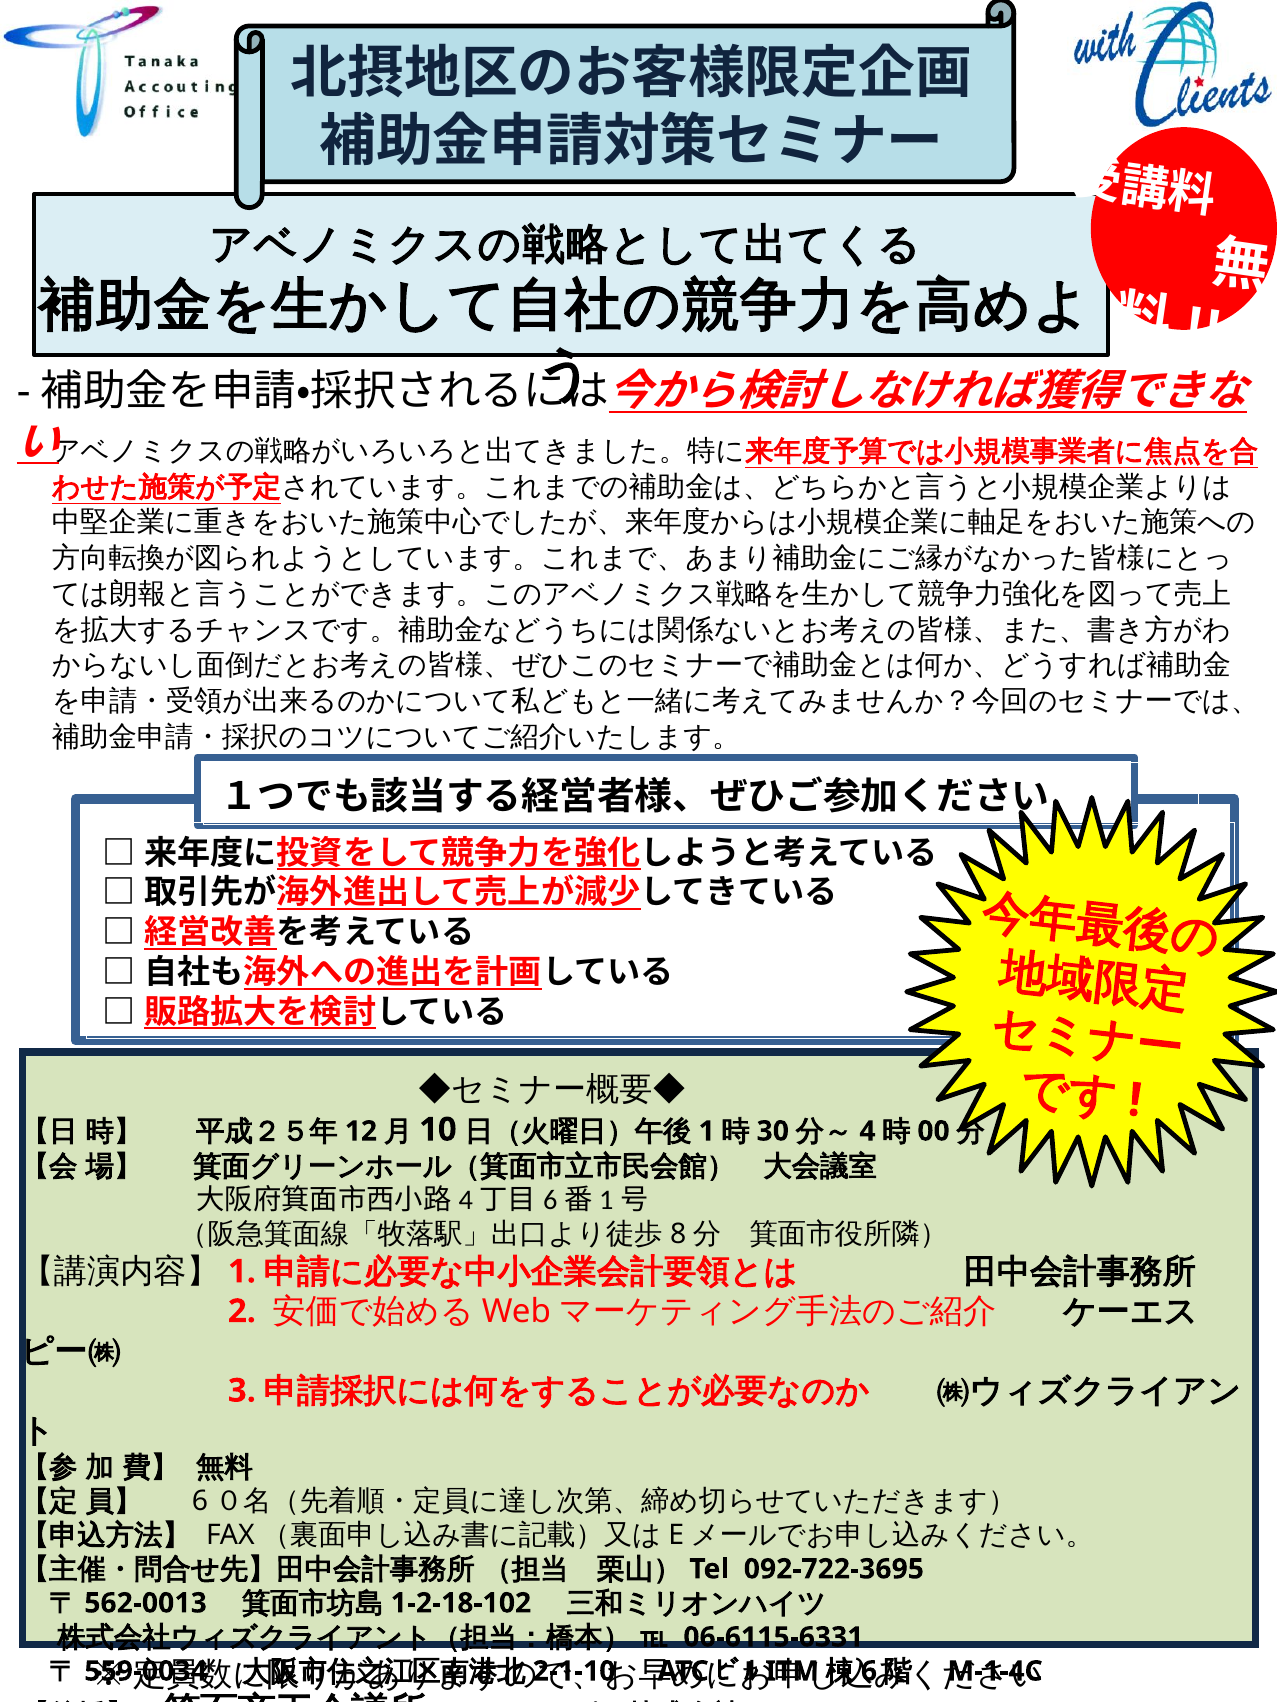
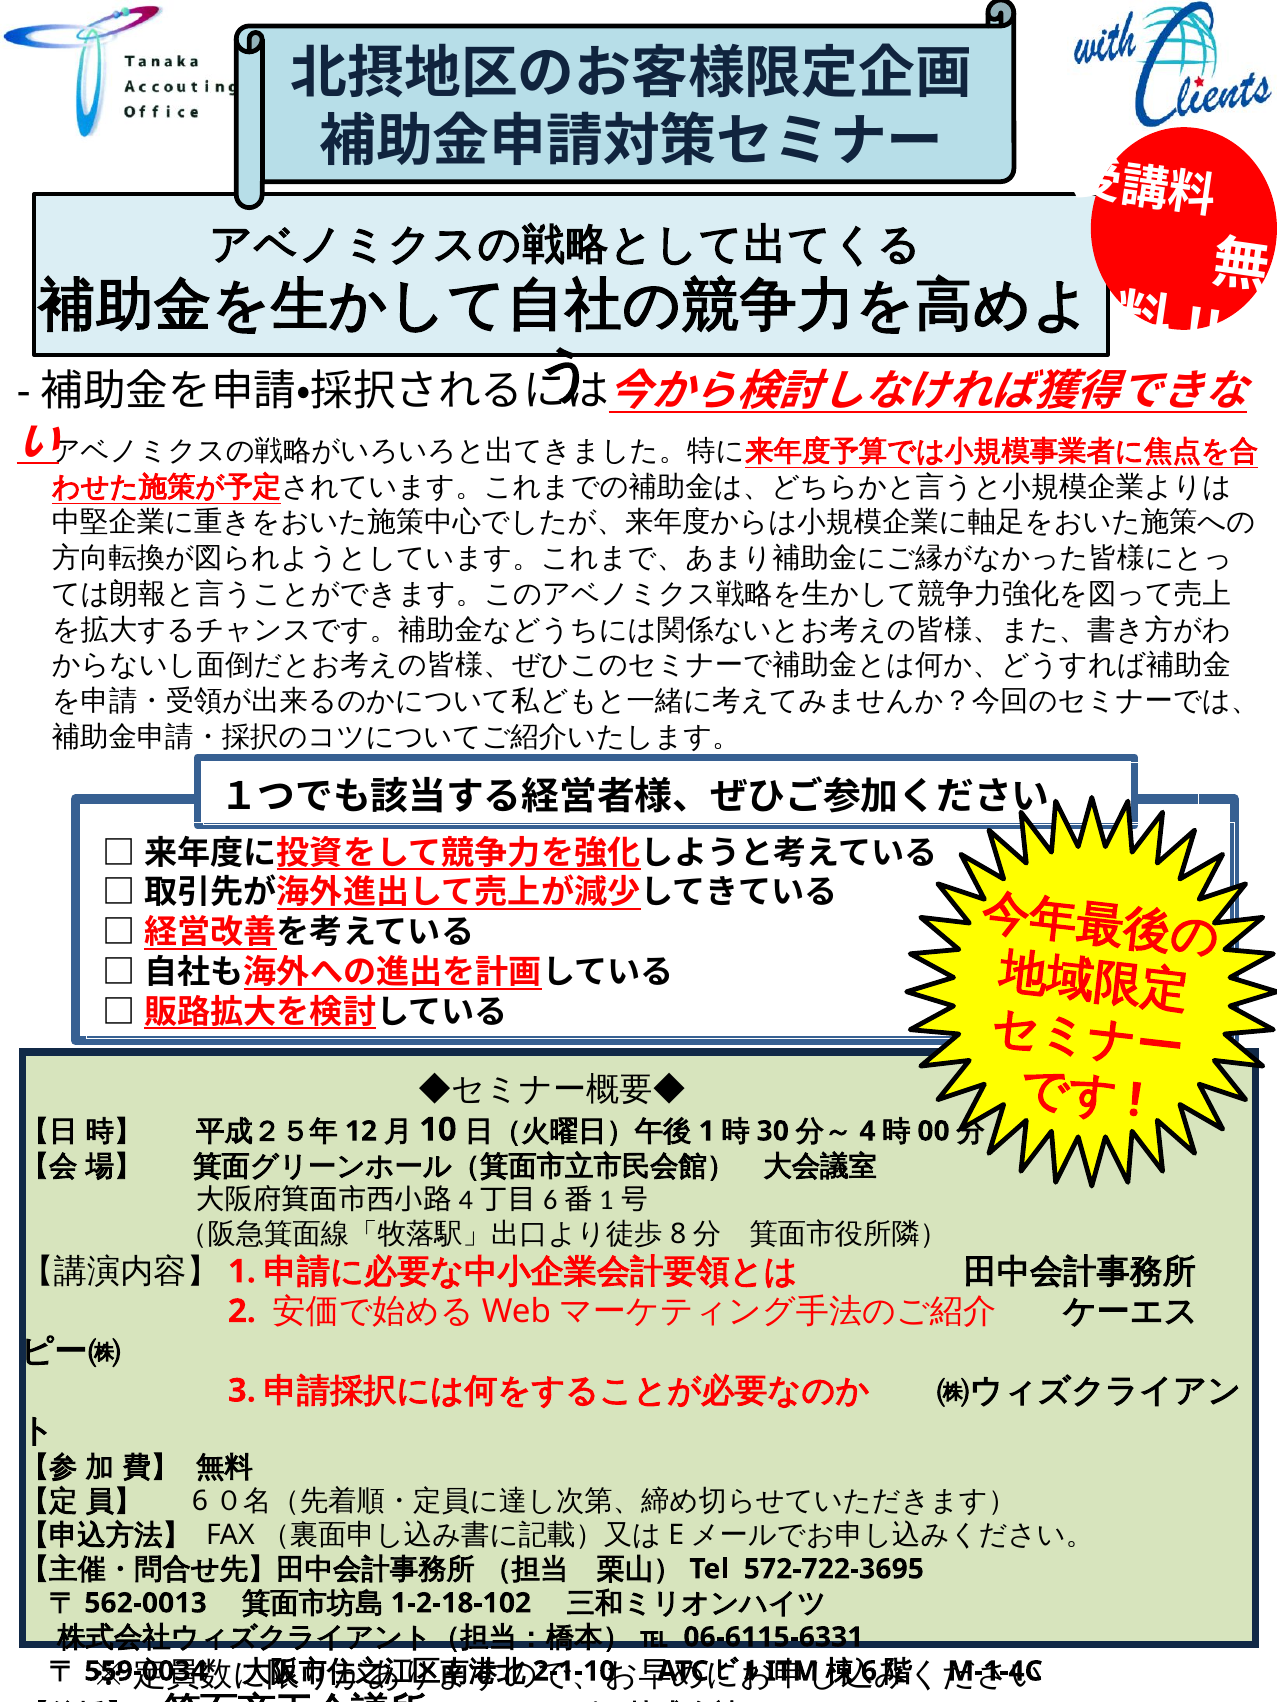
092-722-3695: 092-722-3695 -> 572-722-3695 (834, 1570)
